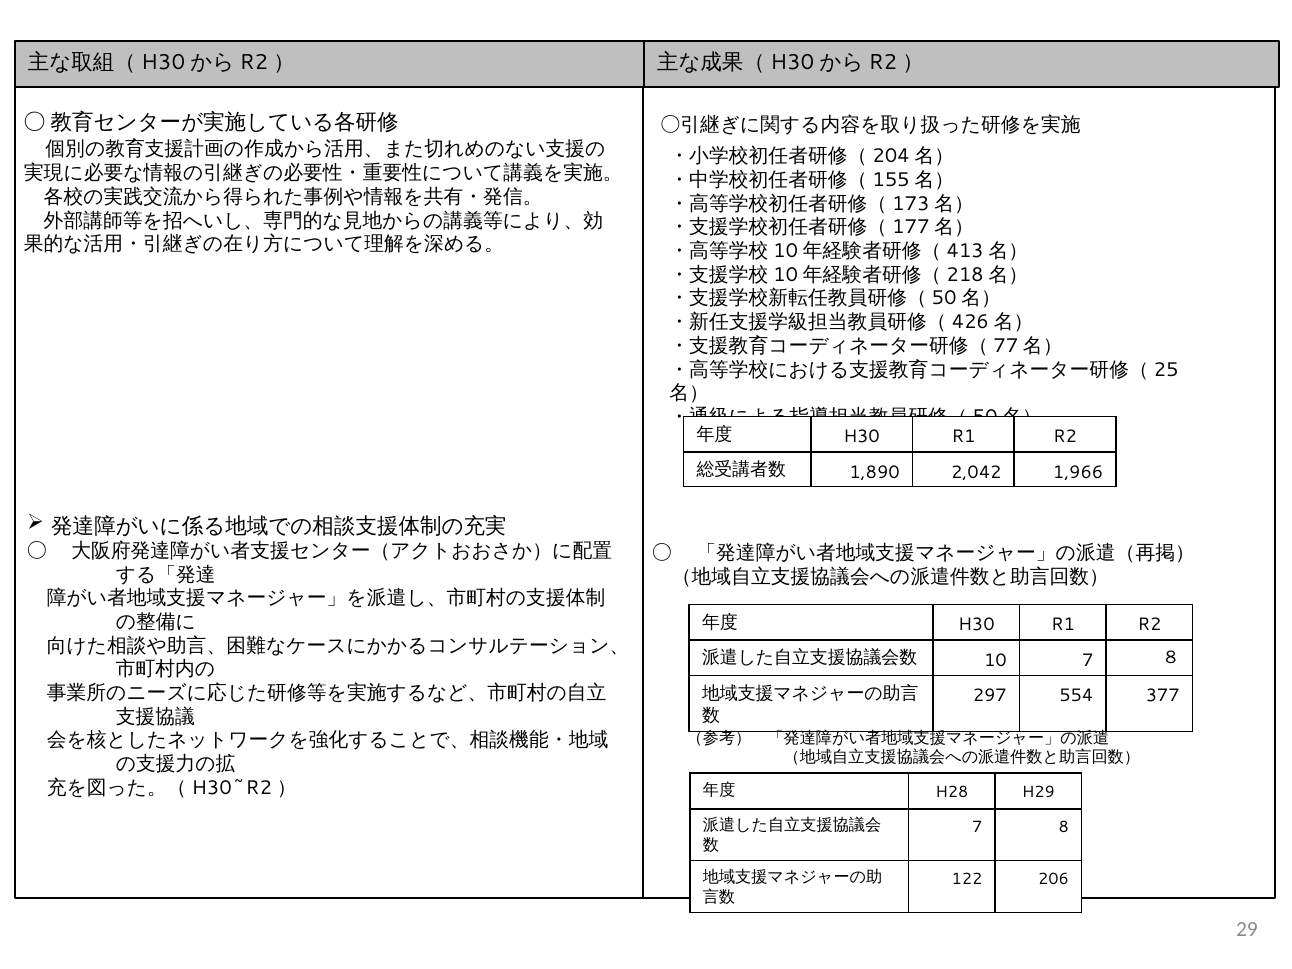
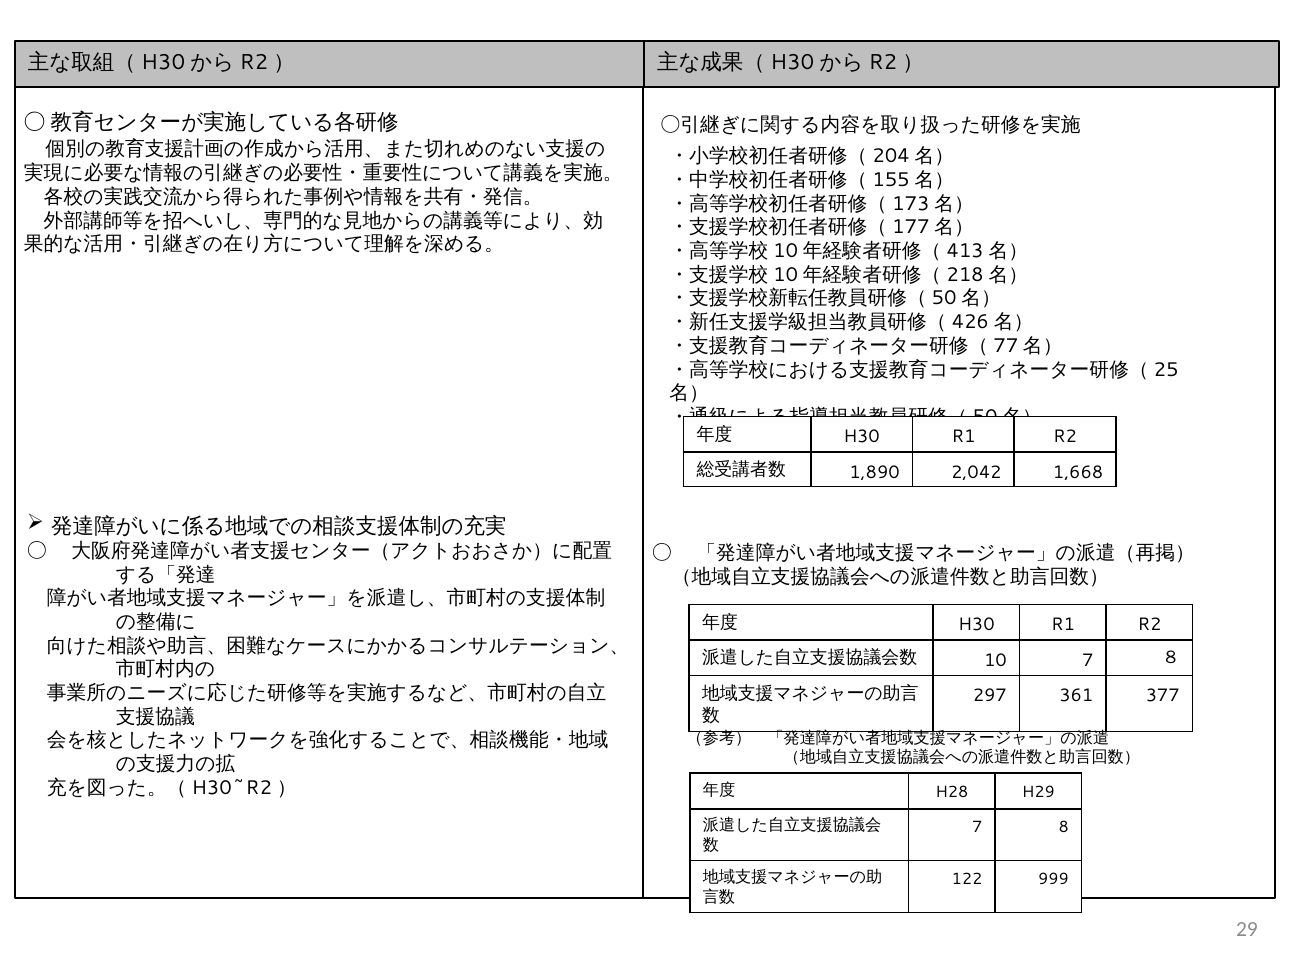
1,966: 1,966 -> 1,668 (1078, 472)
554: 554 -> 361 (1076, 696)
206: 206 -> 999 (1053, 879)
